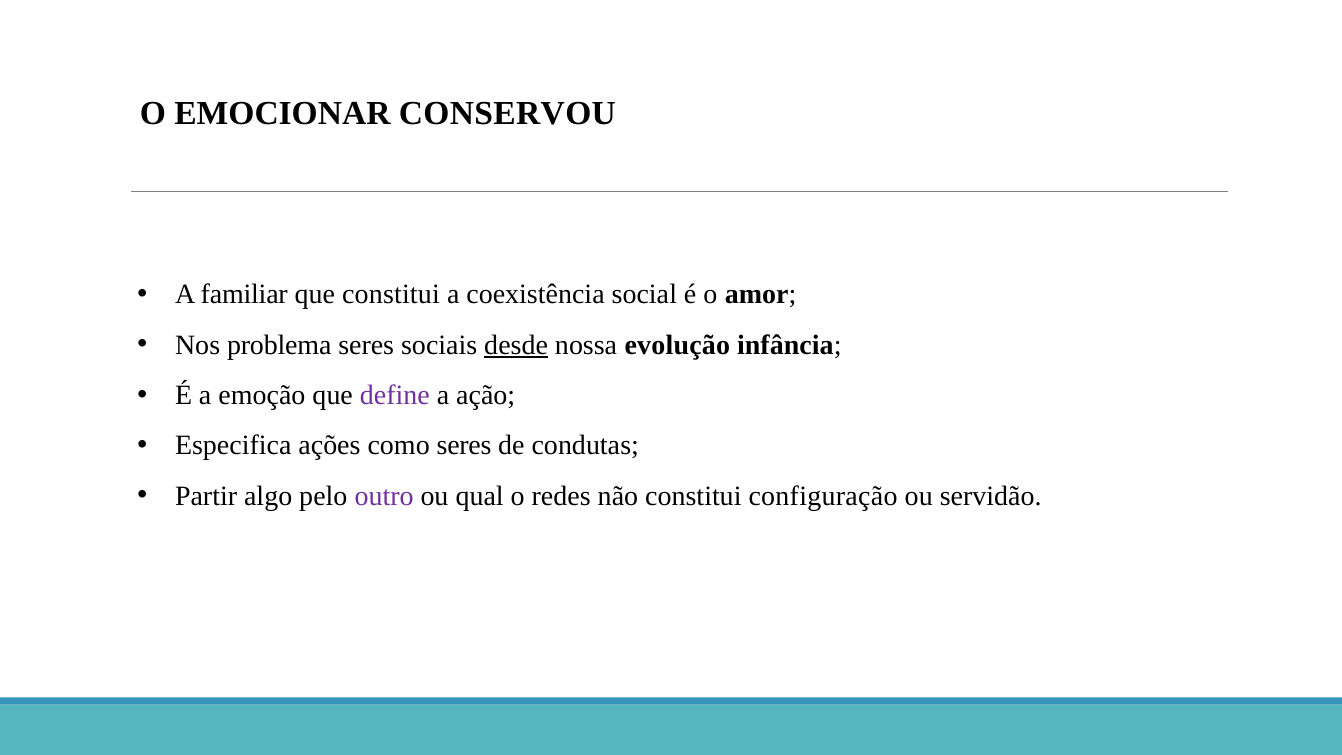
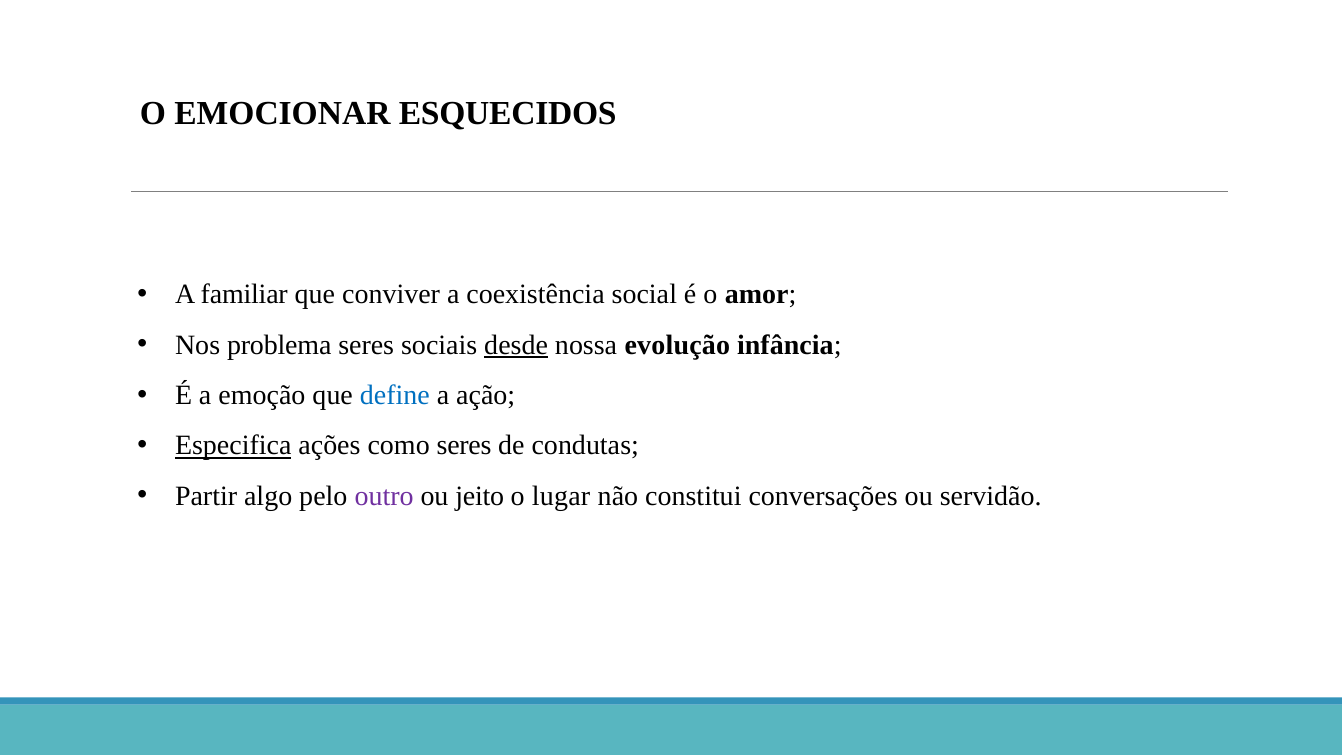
CONSERVOU: CONSERVOU -> ESQUECIDOS (508, 113)
que constitui: constitui -> conviver (391, 295)
define colour: purple -> blue (395, 395)
Especifica underline: none -> present (233, 446)
qual: qual -> jeito (480, 496)
redes: redes -> lugar (561, 496)
configuração: configuração -> conversações (823, 496)
